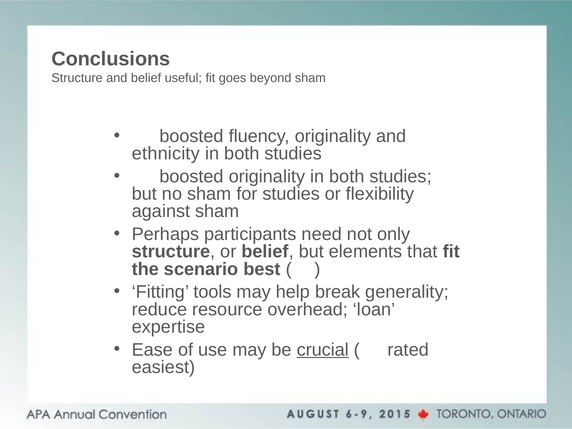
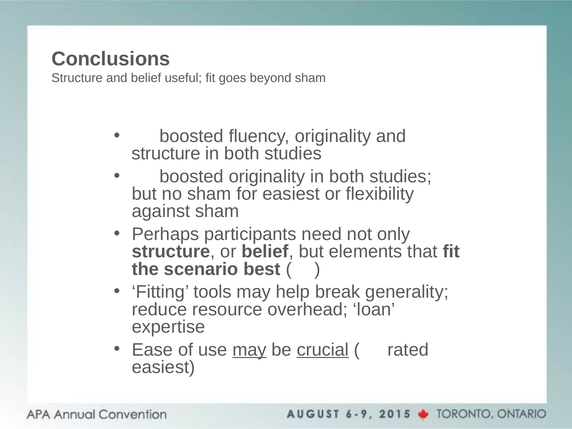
ethnicity: ethnicity -> structure (166, 154)
for studies: studies -> easiest (291, 194)
may underline: none -> present (249, 350)
